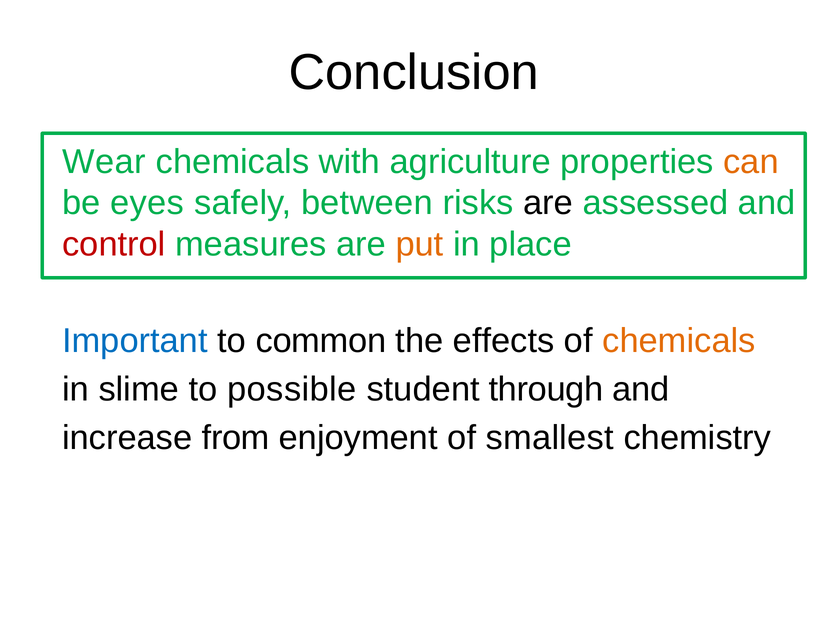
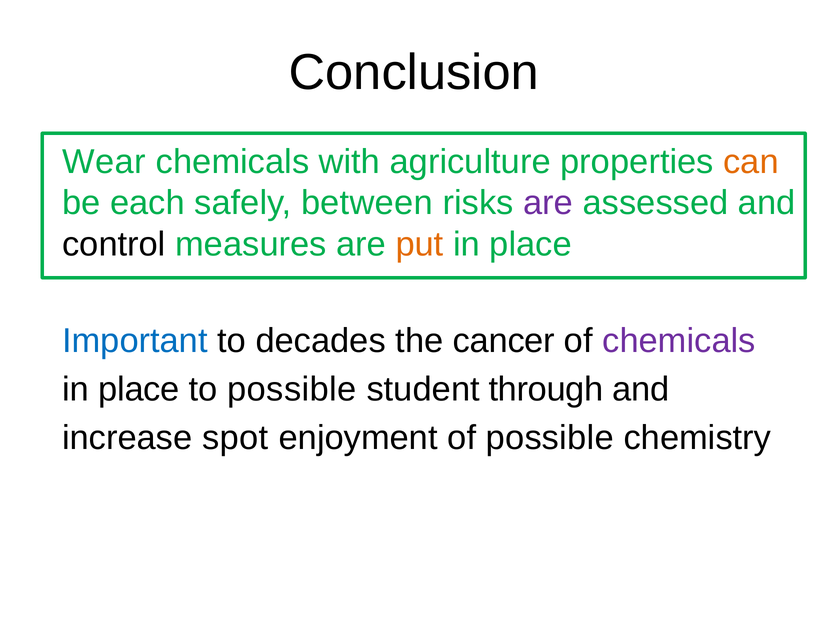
eyes: eyes -> each (147, 203)
are colour: black -> purple (548, 203)
control colour: red -> black (114, 244)
common: common -> decades (321, 341)
effects: effects -> cancer (504, 341)
chemicals colour: orange -> purple (679, 341)
slime: slime -> place (139, 389)
from: from -> spot (235, 438)
of smallest: smallest -> possible (550, 438)
